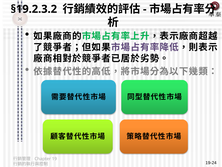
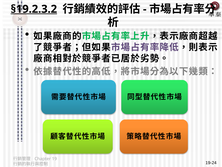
§19.2.3.2 underline: none -> present (34, 9)
